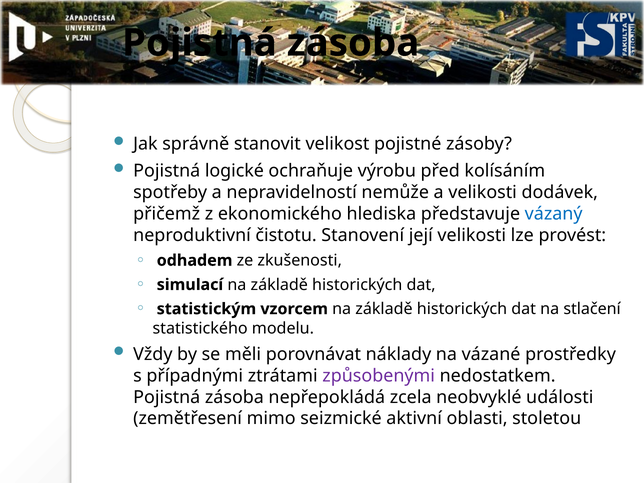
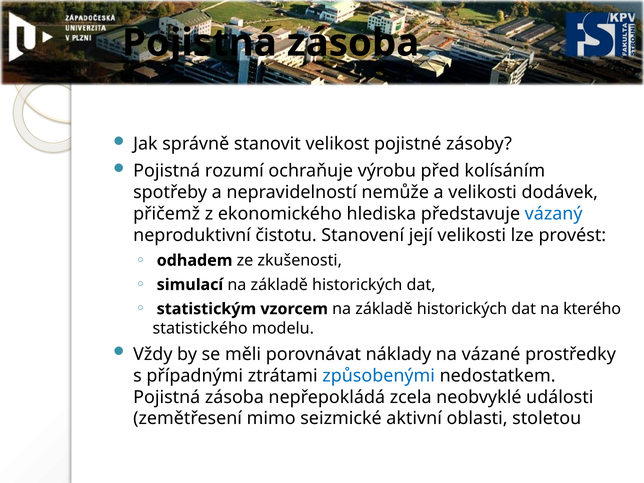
logické: logické -> rozumí (234, 171)
stlačení: stlačení -> kterého (592, 309)
způsobenými colour: purple -> blue (379, 376)
